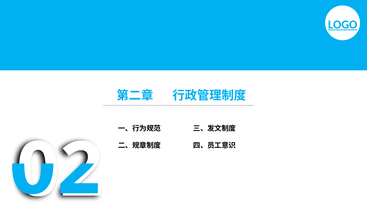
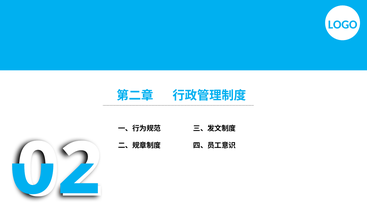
LOGO underline: present -> none (343, 25)
